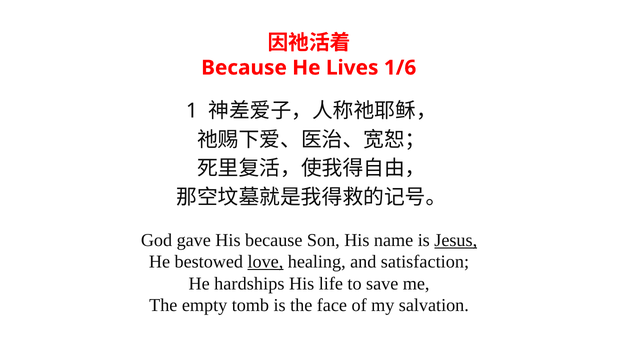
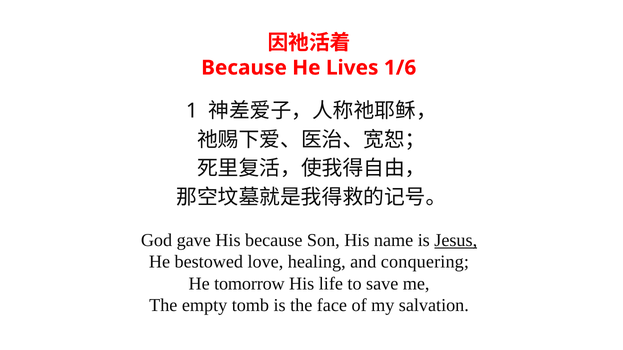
love underline: present -> none (265, 262)
satisfaction: satisfaction -> conquering (425, 262)
hardships: hardships -> tomorrow (249, 284)
